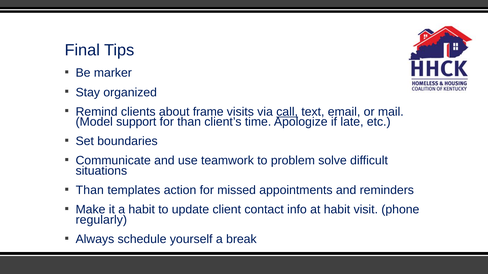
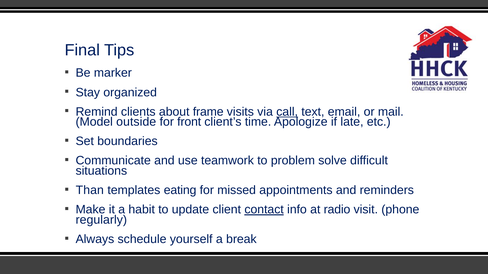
support: support -> outside (136, 122)
for than: than -> front (189, 122)
action: action -> eating (180, 191)
contact underline: none -> present (264, 210)
at habit: habit -> radio (337, 210)
